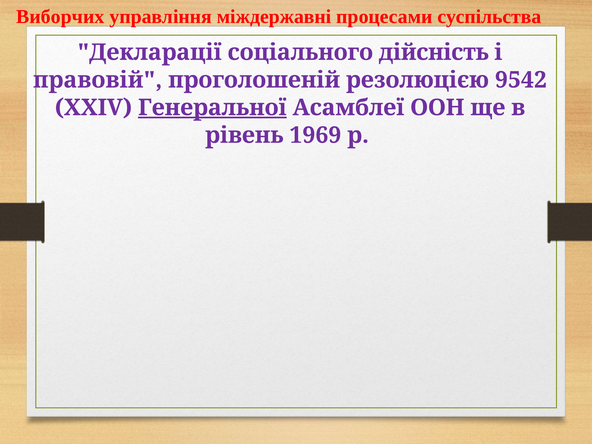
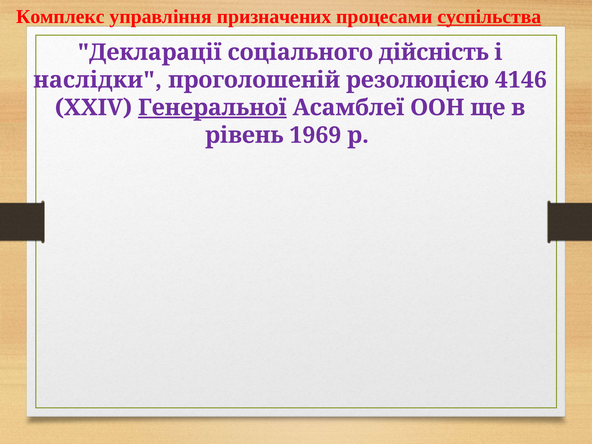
Виборчих: Виборчих -> Комплекс (60, 17)
міждержавні: міждержавні -> призначених (274, 17)
суспільства underline: none -> present (489, 17)
правовій: правовій -> наслідки (98, 80)
9542: 9542 -> 4146 (521, 80)
